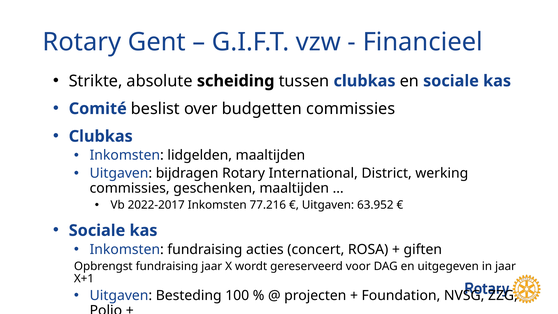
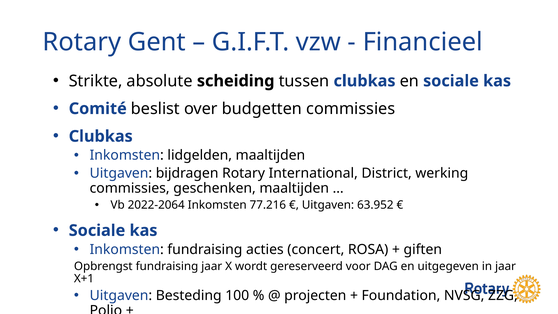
2022-2017: 2022-2017 -> 2022-2064 (156, 205)
